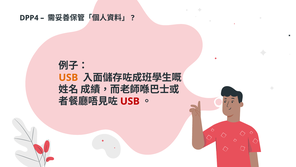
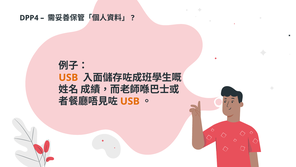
USB colour: red -> orange (130, 101)
